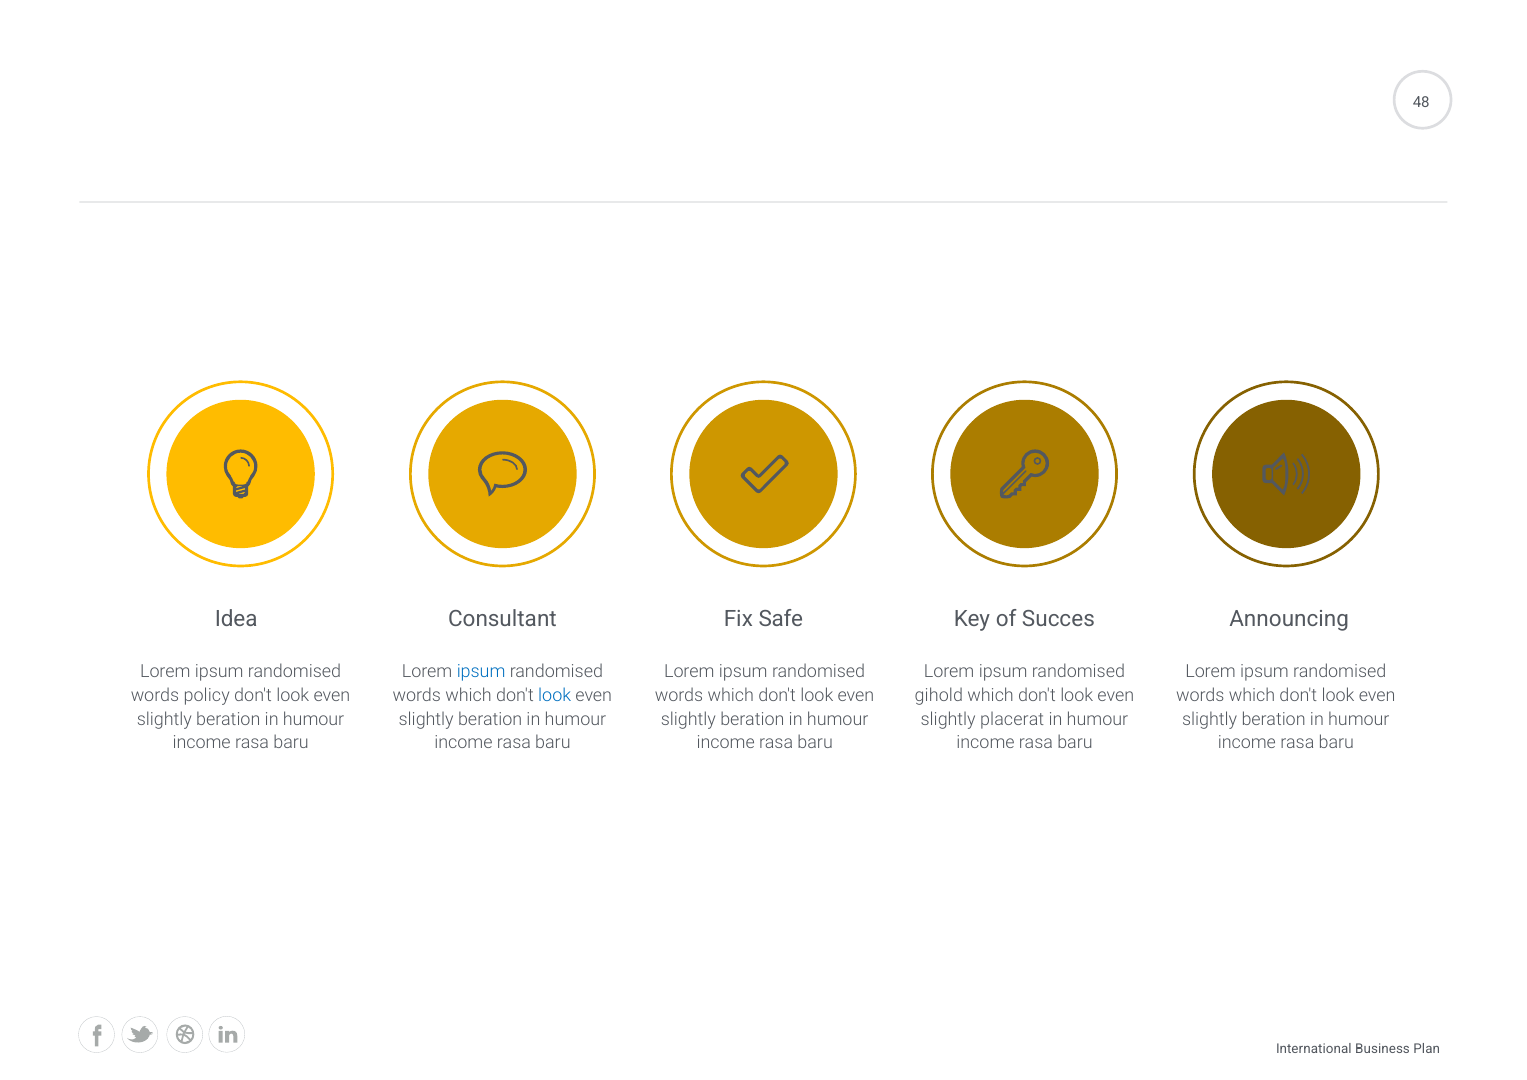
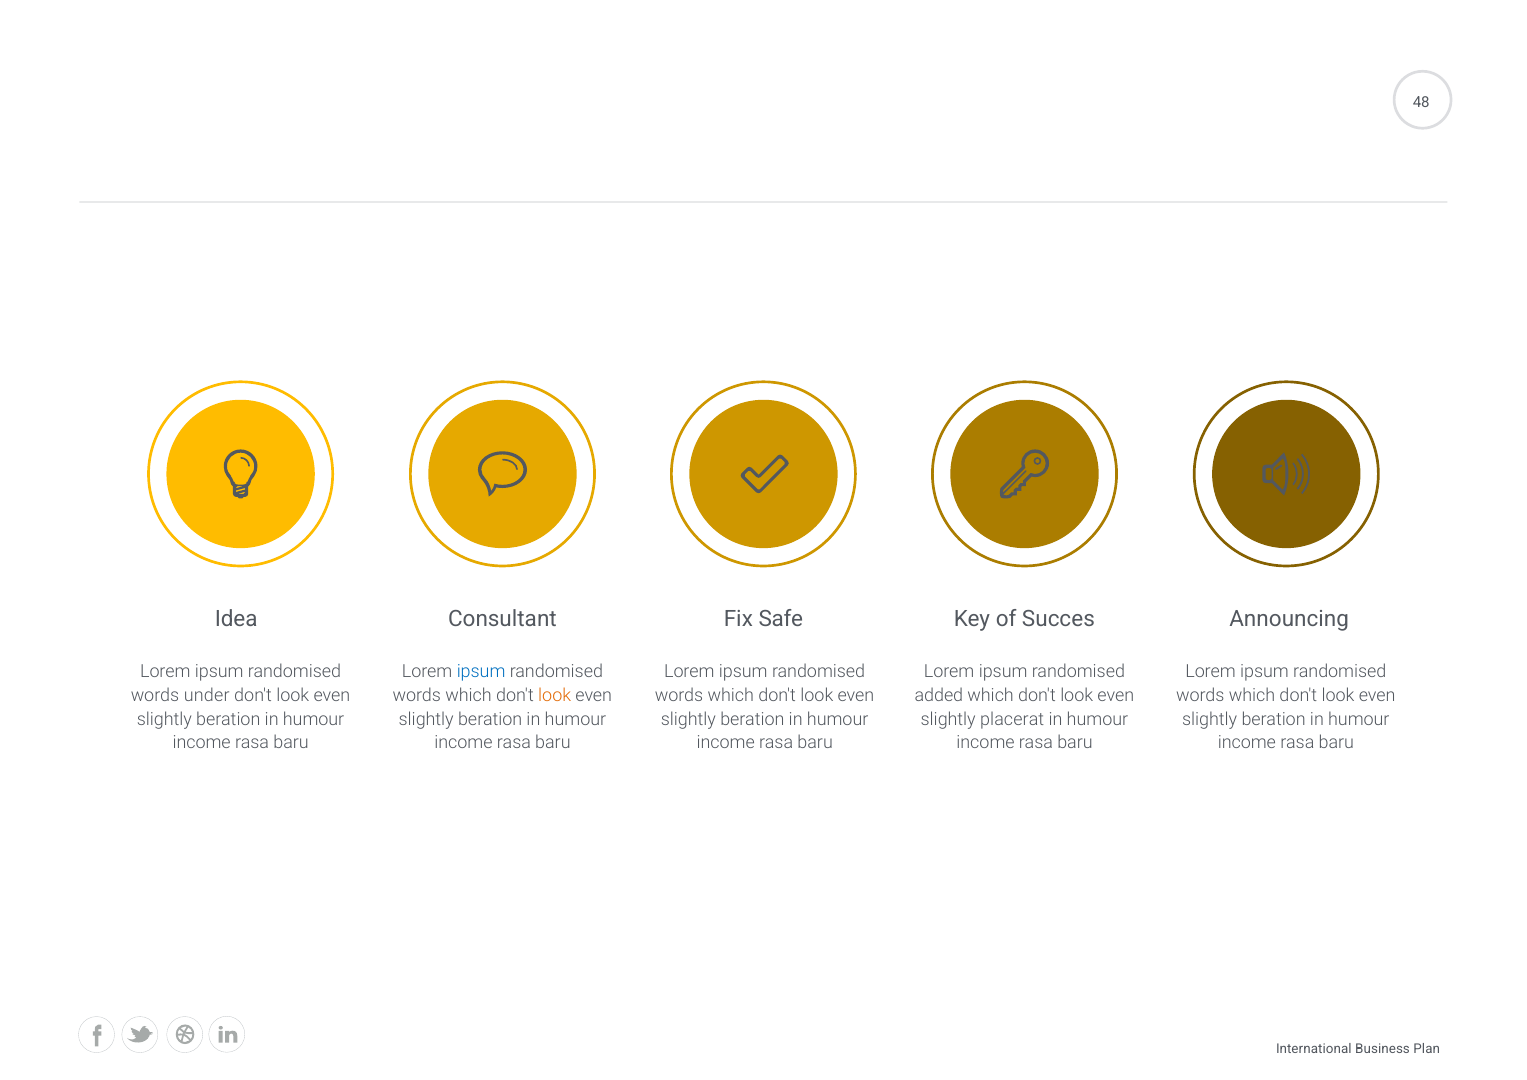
policy: policy -> under (207, 695)
look colour: blue -> orange (555, 695)
gihold: gihold -> added (939, 695)
